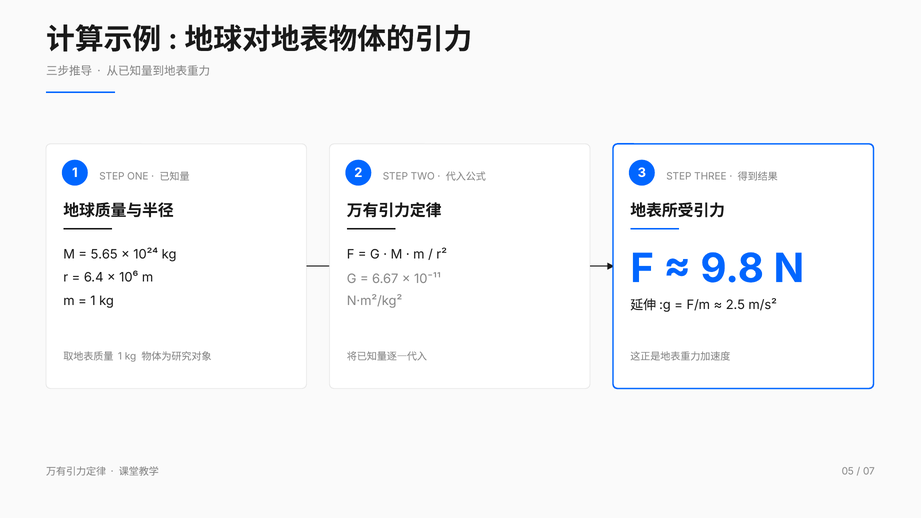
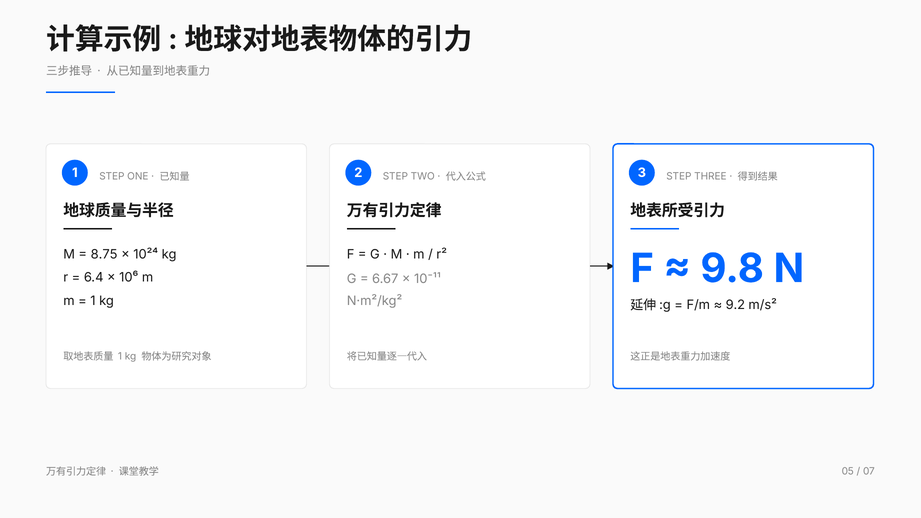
5.65: 5.65 -> 8.75 (104, 255)
2.5: 2.5 -> 9.2 (735, 305)
